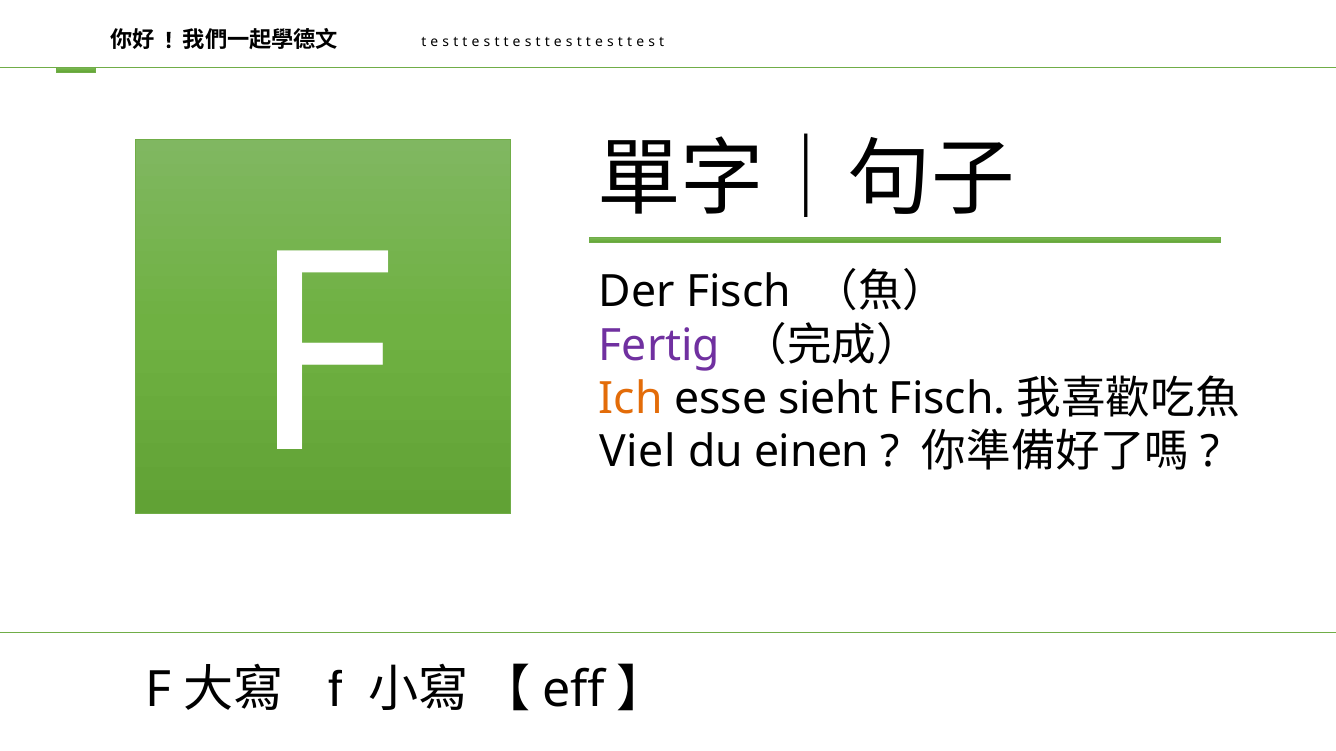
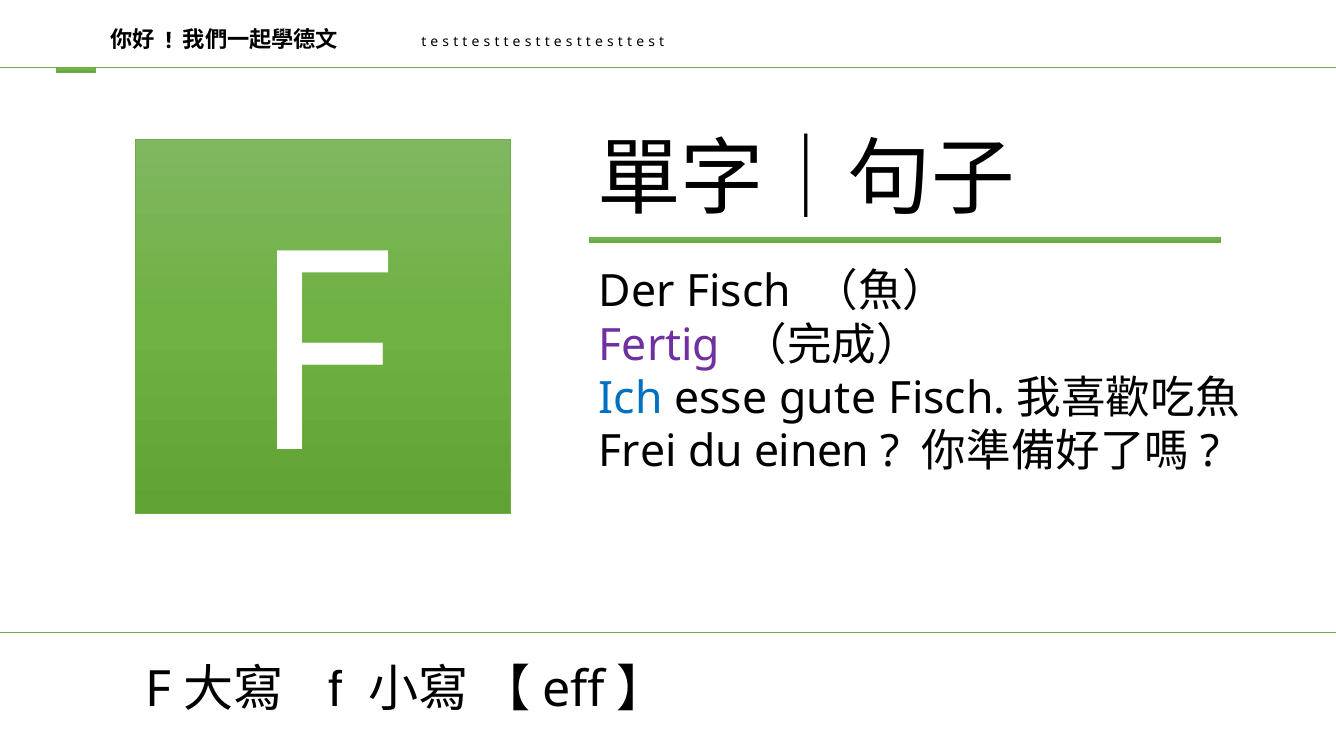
Ich colour: orange -> blue (631, 399)
sieht: sieht -> gute (828, 399)
Viel: Viel -> Frei (638, 453)
